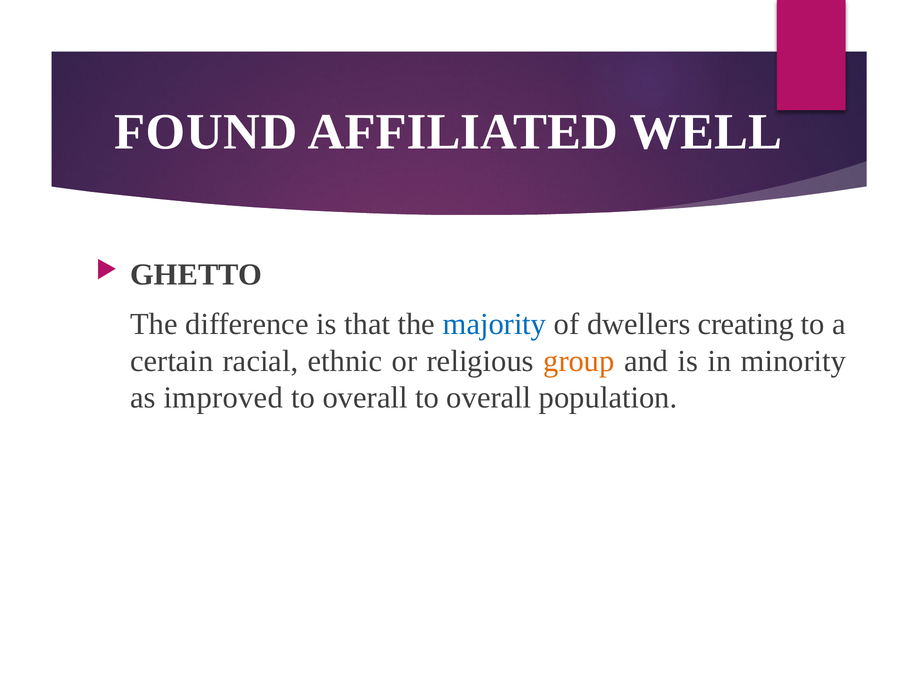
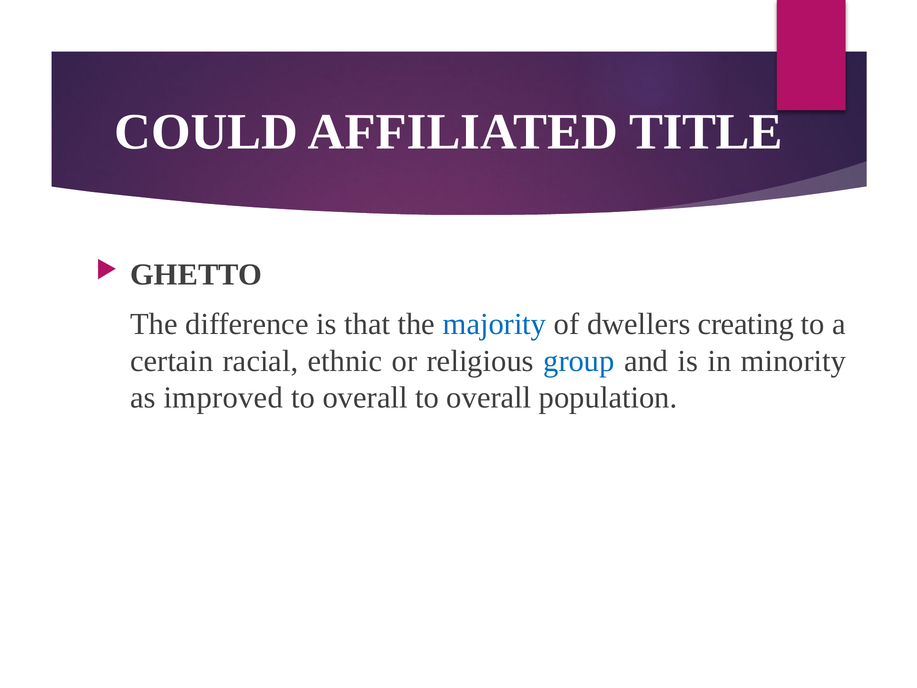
FOUND: FOUND -> COULD (206, 132)
WELL: WELL -> TITLE (706, 132)
group colour: orange -> blue (579, 361)
